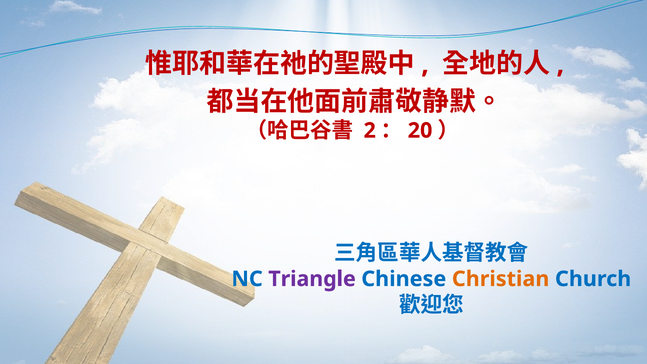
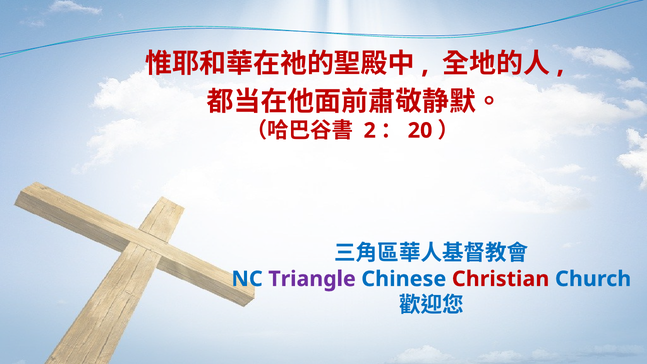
Christian colour: orange -> red (501, 279)
